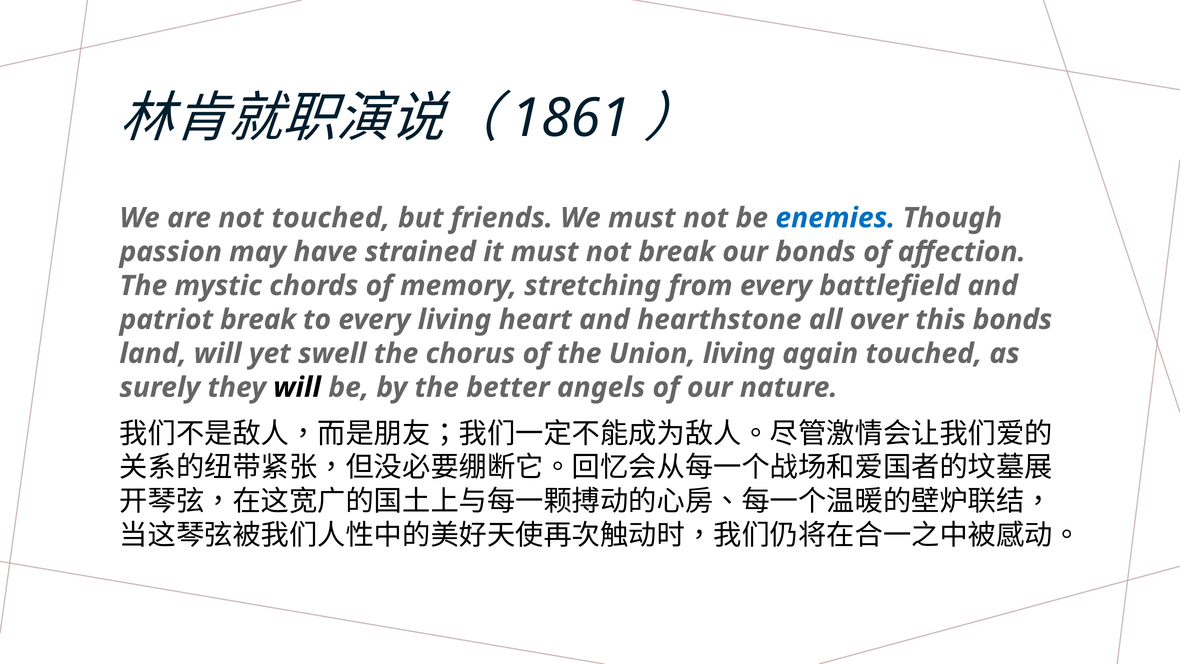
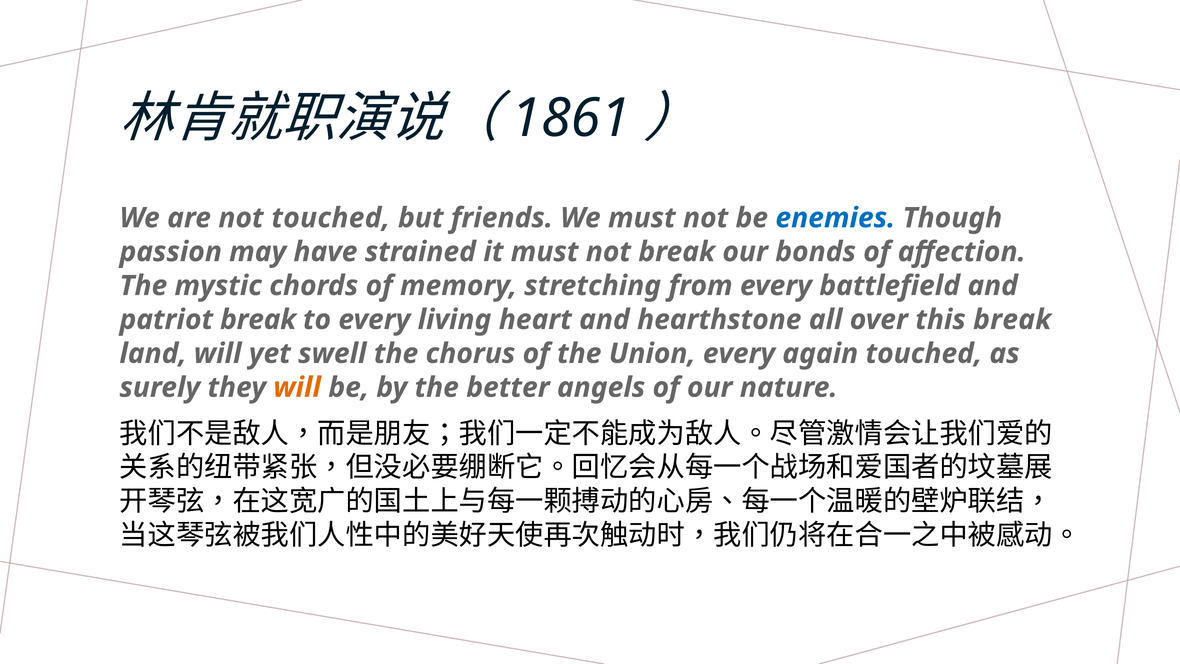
this bonds: bonds -> break (1012, 320)
Union living: living -> every (739, 353)
will colour: black -> orange (297, 387)
